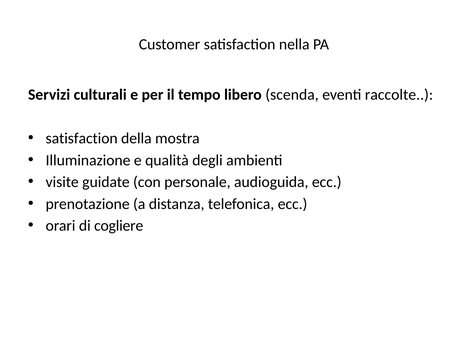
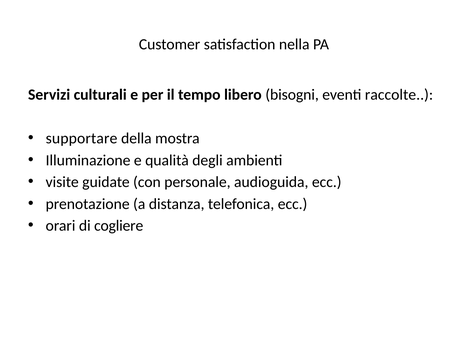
scenda: scenda -> bisogni (292, 95)
satisfaction: satisfaction -> supportare (82, 138)
